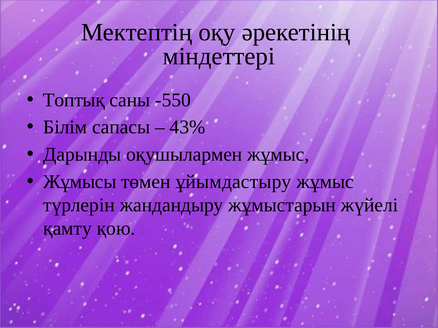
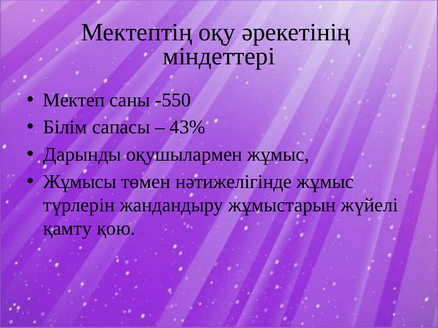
Топтық: Топтық -> Мектеп (74, 100)
ұйымдастыру: ұйымдастыру -> нәтижелігінде (234, 182)
